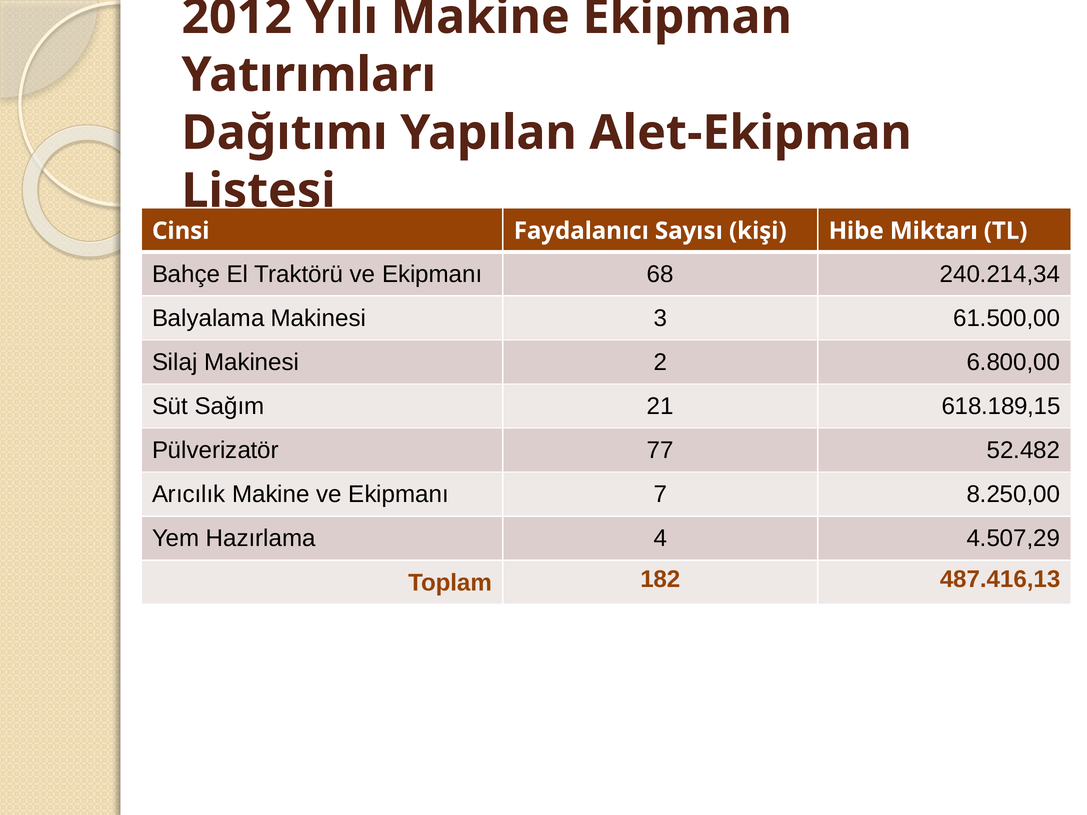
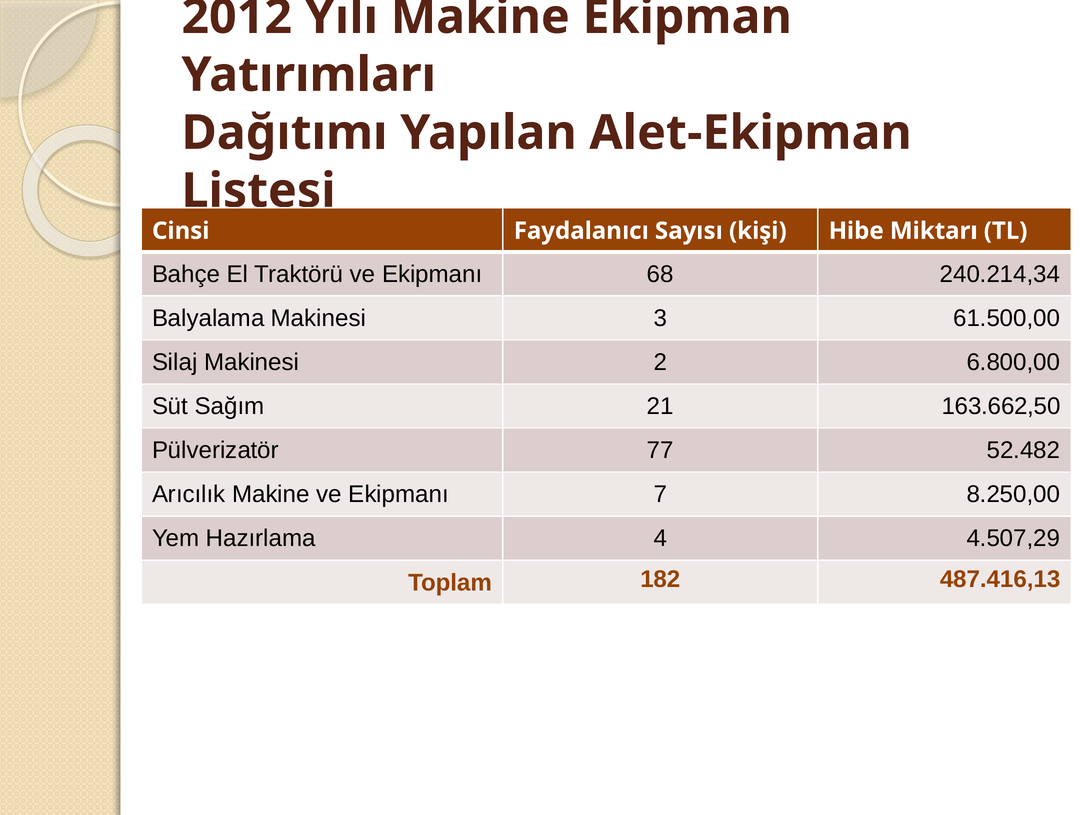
618.189,15: 618.189,15 -> 163.662,50 (1001, 406)
